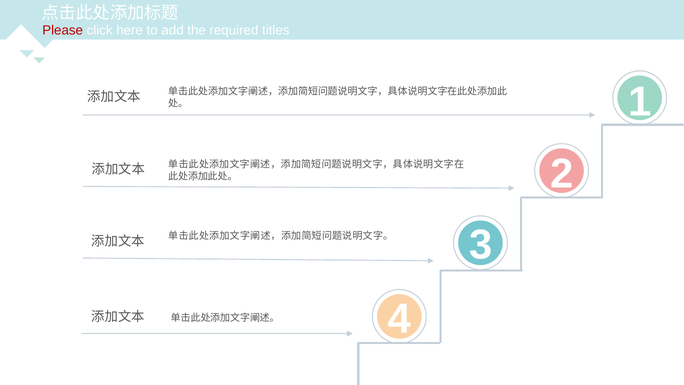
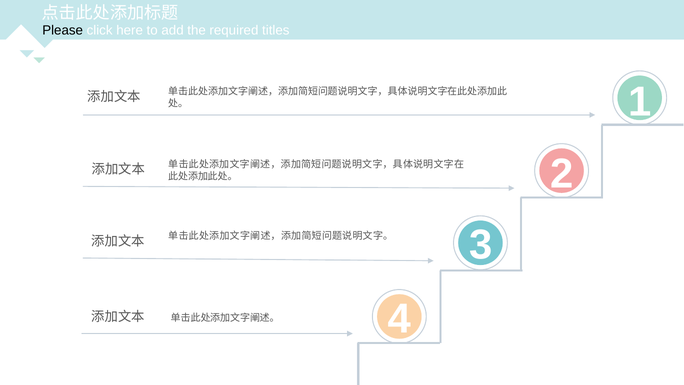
Please colour: red -> black (63, 30)
